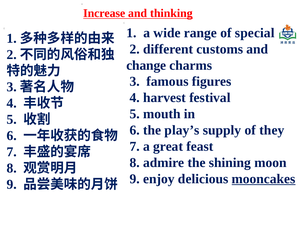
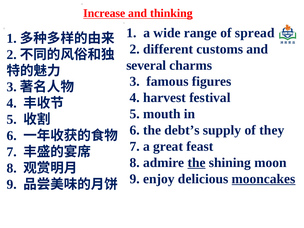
special: special -> spread (255, 33)
change: change -> several (146, 65)
play’s: play’s -> debt’s (182, 130)
the underline: none -> present (197, 163)
